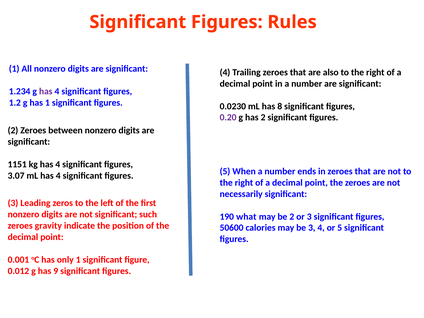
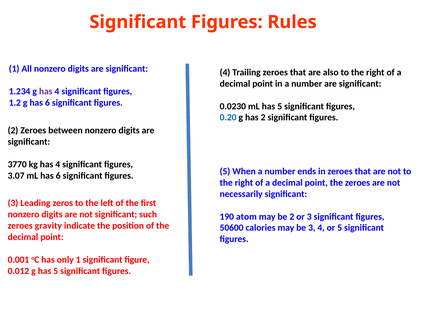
g has 1: 1 -> 6 (47, 103)
mL has 8: 8 -> 5 (280, 106)
0.20 colour: purple -> blue (228, 118)
1151: 1151 -> 3770 (17, 164)
mL has 4: 4 -> 6 (58, 176)
what: what -> atom (246, 217)
g has 9: 9 -> 5 (56, 271)
